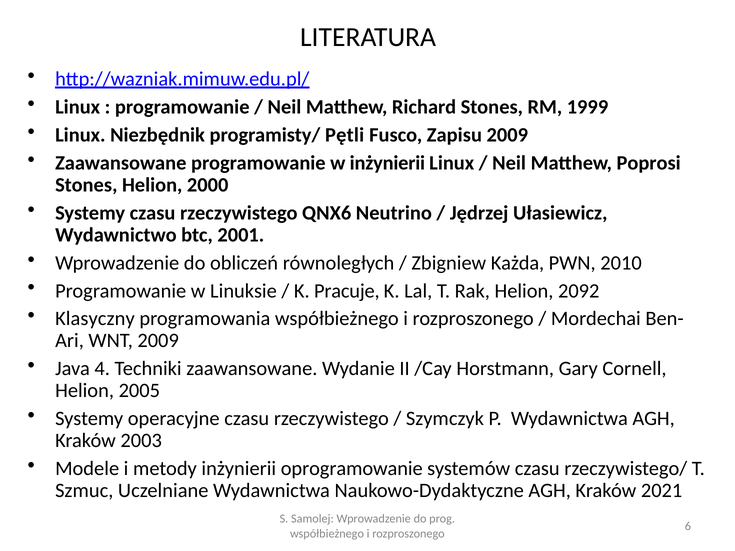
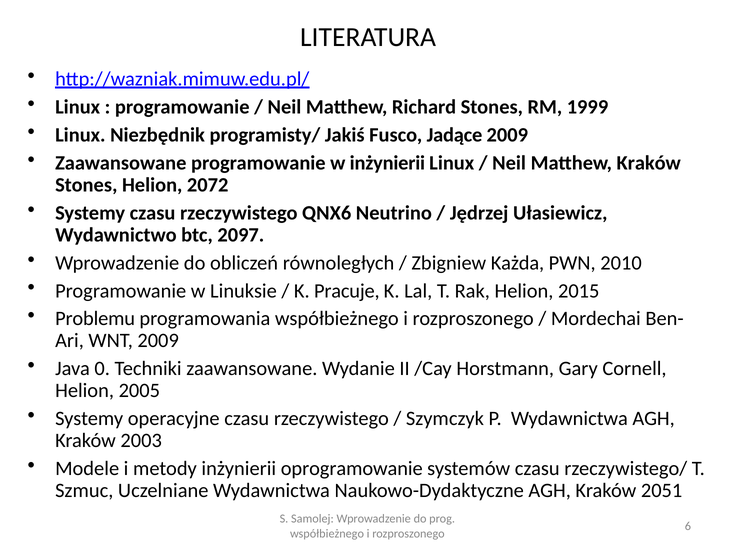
Pętli: Pętli -> Jakiś (345, 135)
Zapisu: Zapisu -> Jadące (454, 135)
Matthew Poprosi: Poprosi -> Kraków (649, 163)
2000: 2000 -> 2072 (208, 185)
2001: 2001 -> 2097 (241, 235)
2092: 2092 -> 2015 (579, 291)
Klasyczny: Klasyczny -> Problemu (95, 319)
4: 4 -> 0 (102, 369)
2021: 2021 -> 2051 (662, 491)
